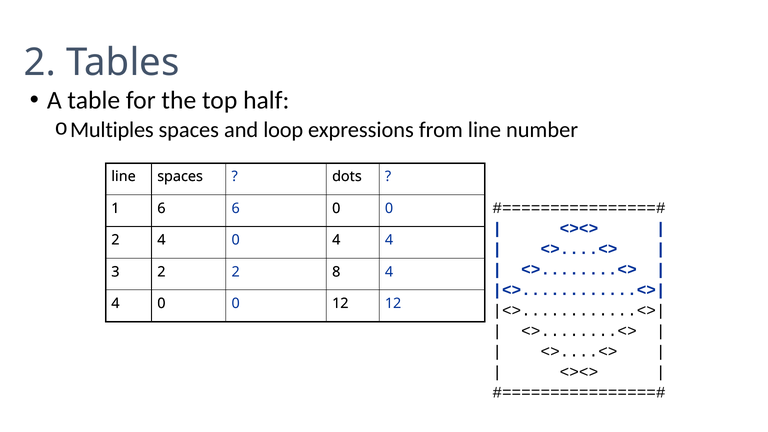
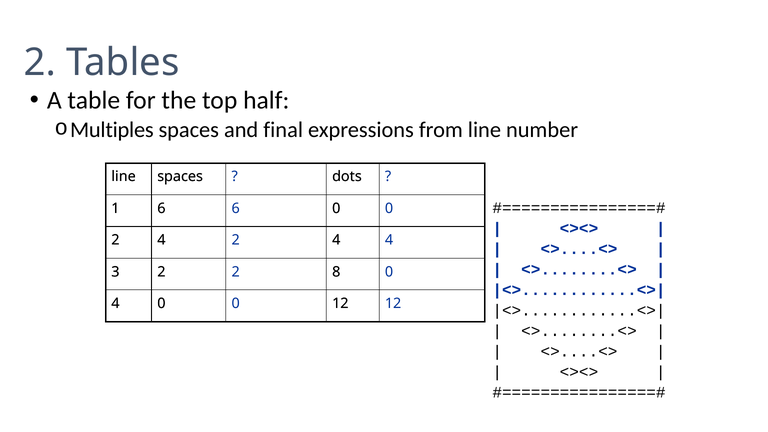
loop: loop -> final (283, 130)
0: 0 -> 2 (236, 240)
4: 4 -> 0 (389, 272)
